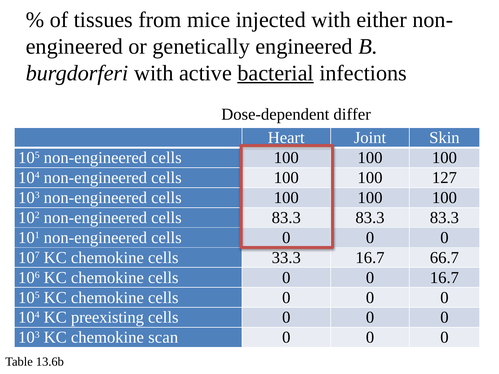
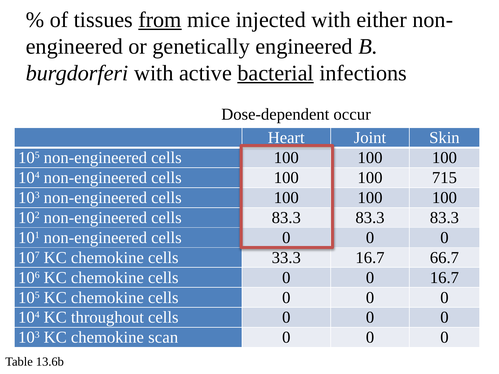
from underline: none -> present (160, 20)
differ: differ -> occur (352, 114)
127: 127 -> 715 (444, 178)
preexisting: preexisting -> throughout (107, 318)
